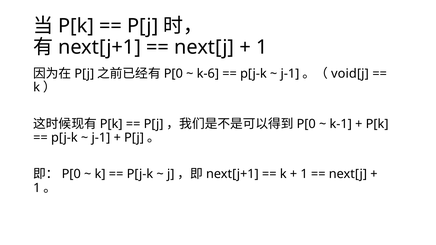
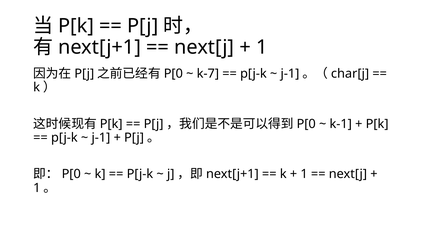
k-6: k-6 -> k-7 (208, 74)
void[j: void[j -> char[j (350, 74)
